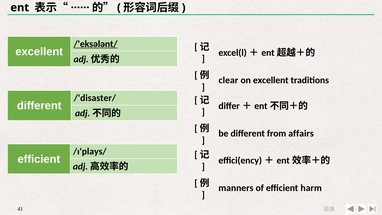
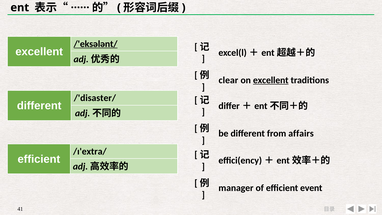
excellent underline: none -> present (271, 80)
/ɪ'plays/: /ɪ'plays/ -> /ɪ'extra/ (90, 151)
manners: manners -> manager (236, 188)
harm: harm -> event (311, 188)
